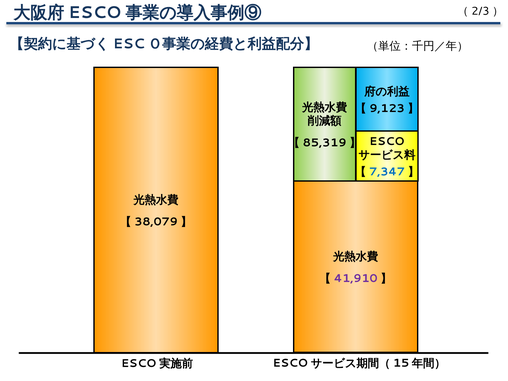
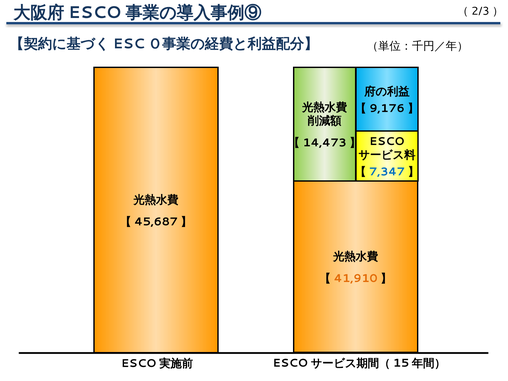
9,123: 9,123 -> 9,176 (387, 108)
85,319: 85,319 -> 14,473 (325, 143)
38,079: 38,079 -> 45,687 (156, 222)
41,910 colour: purple -> orange (356, 278)
